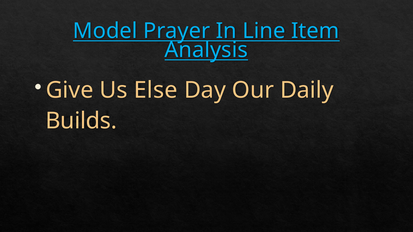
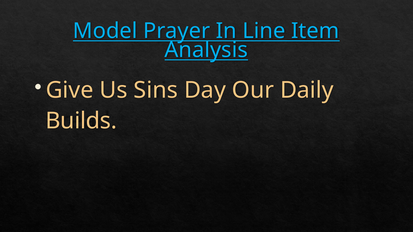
Else: Else -> Sins (156, 90)
